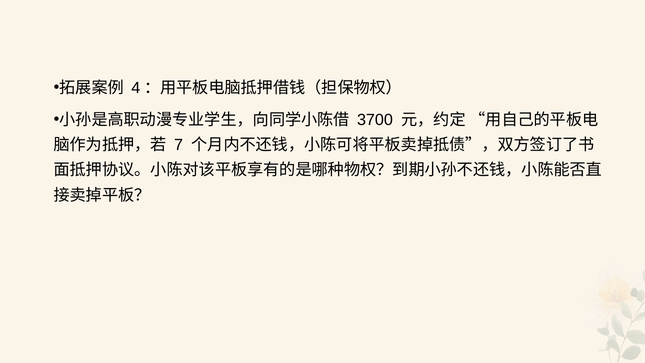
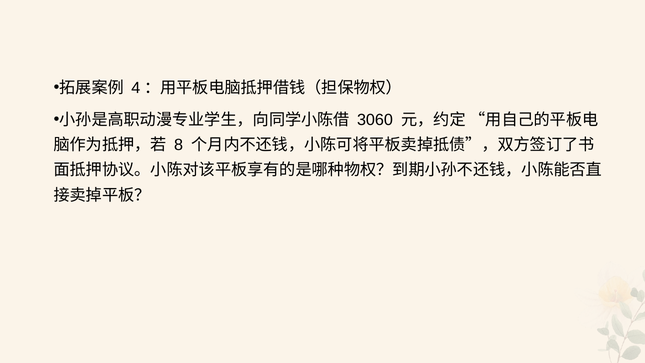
3700: 3700 -> 3060 (375, 120)
7: 7 -> 8 (179, 145)
